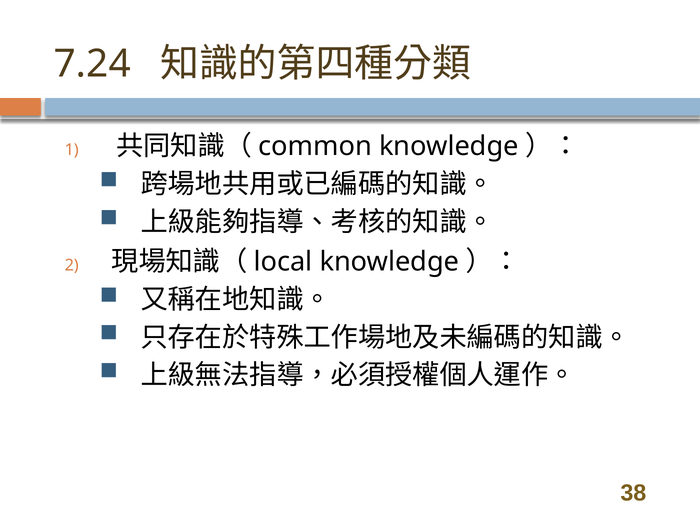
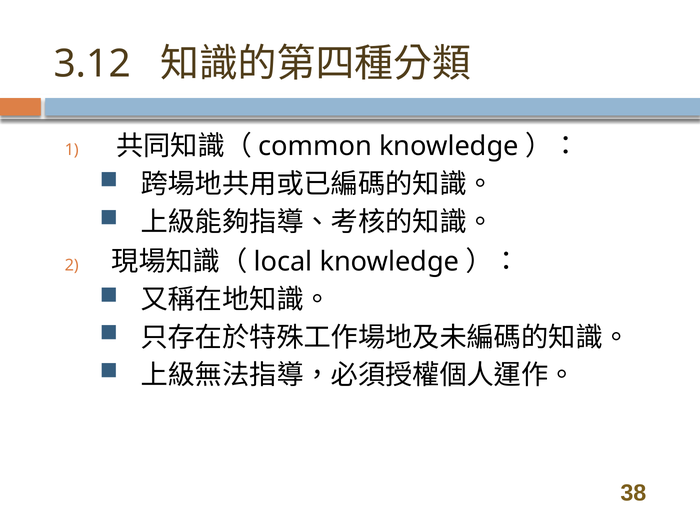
7.24: 7.24 -> 3.12 (92, 64)
